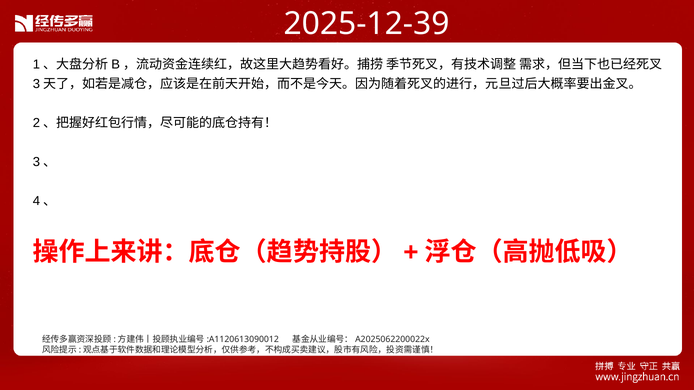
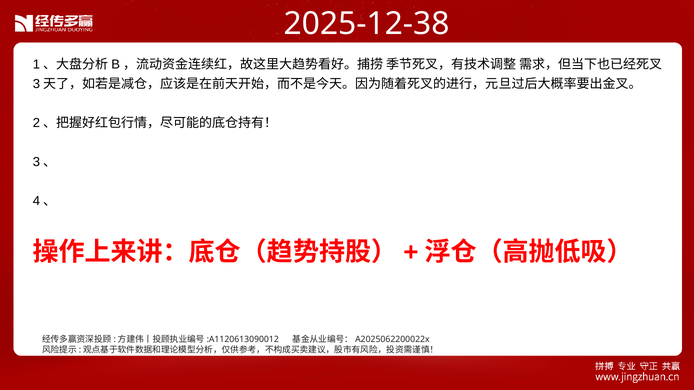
2025-12-39: 2025-12-39 -> 2025-12-38 (366, 24)
